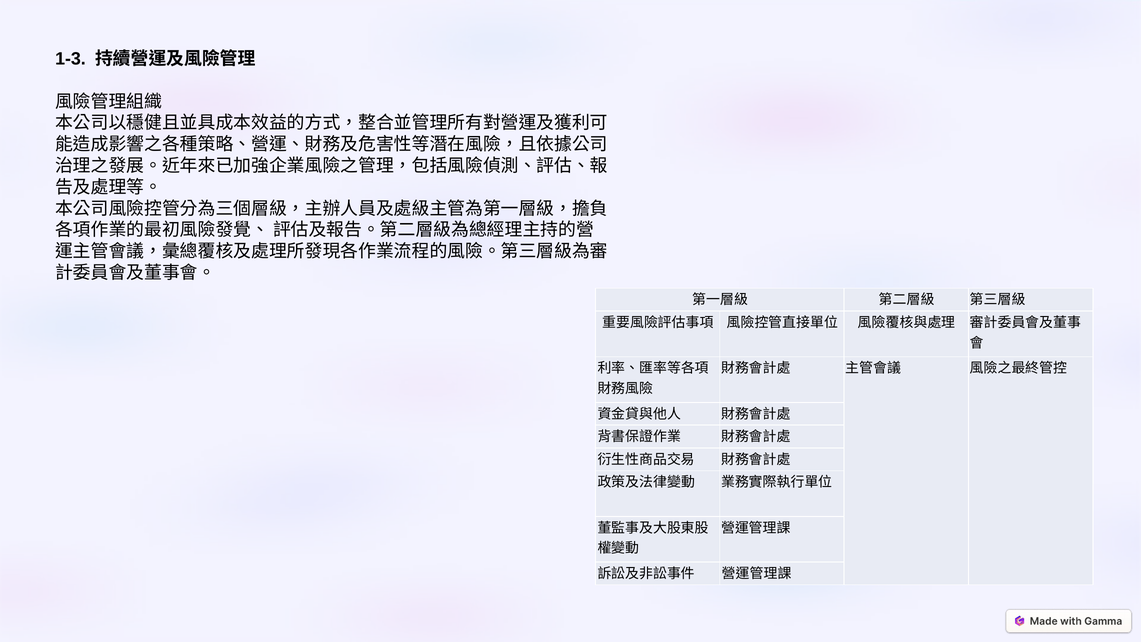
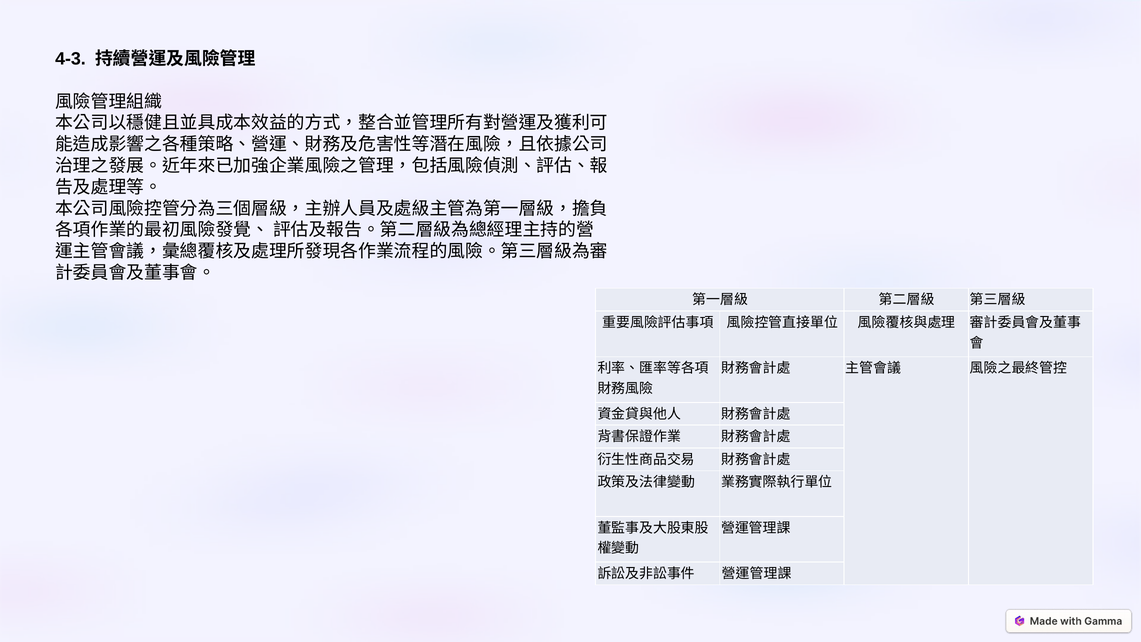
1-3: 1-3 -> 4-3 (70, 59)
